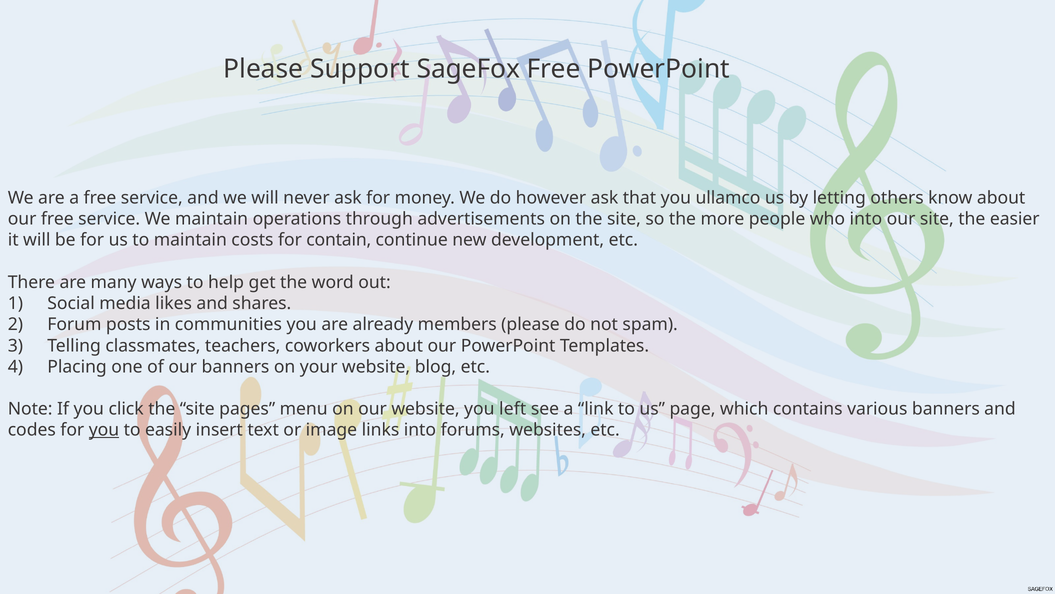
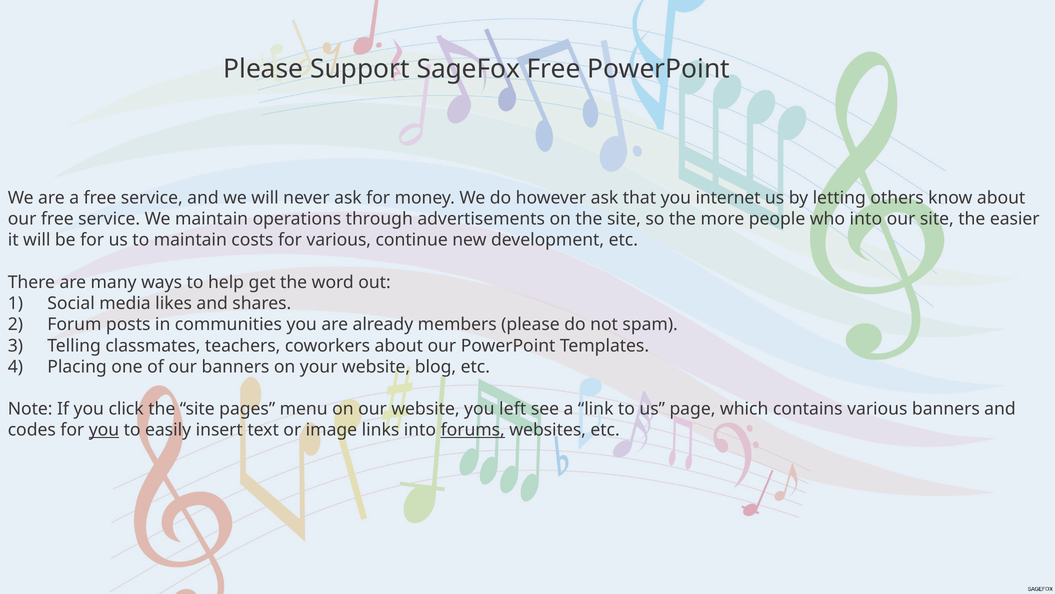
ullamco: ullamco -> internet (728, 198)
for contain: contain -> various (339, 240)
forums underline: none -> present (473, 430)
